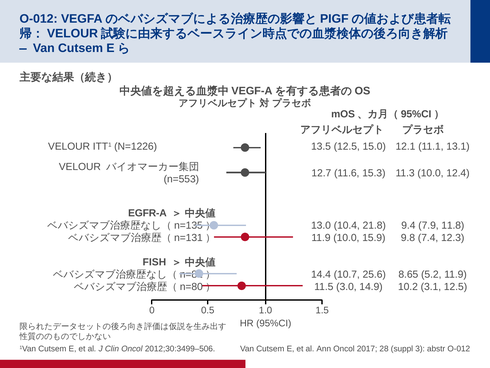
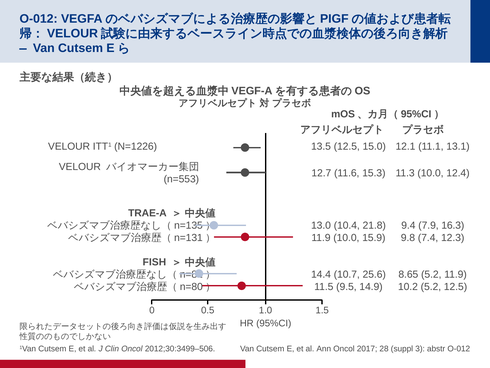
EGFR-A: EGFR-A -> TRAE-A (147, 213)
11.8: 11.8 -> 16.3 (453, 225)
3.0: 3.0 -> 9.5 (346, 286)
10.2 3.1: 3.1 -> 5.2 (431, 286)
